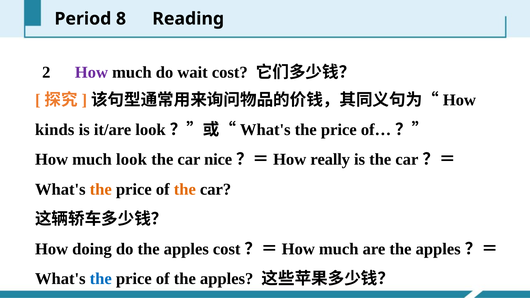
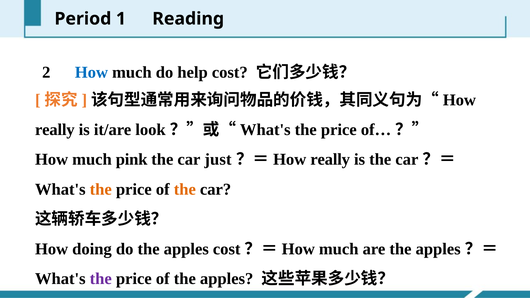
8: 8 -> 1 (121, 19)
How colour: purple -> blue (91, 72)
wait: wait -> help (193, 72)
kinds: kinds -> really (55, 130)
much look: look -> pink (132, 160)
nice: nice -> just (218, 160)
the colour: blue -> purple (101, 279)
